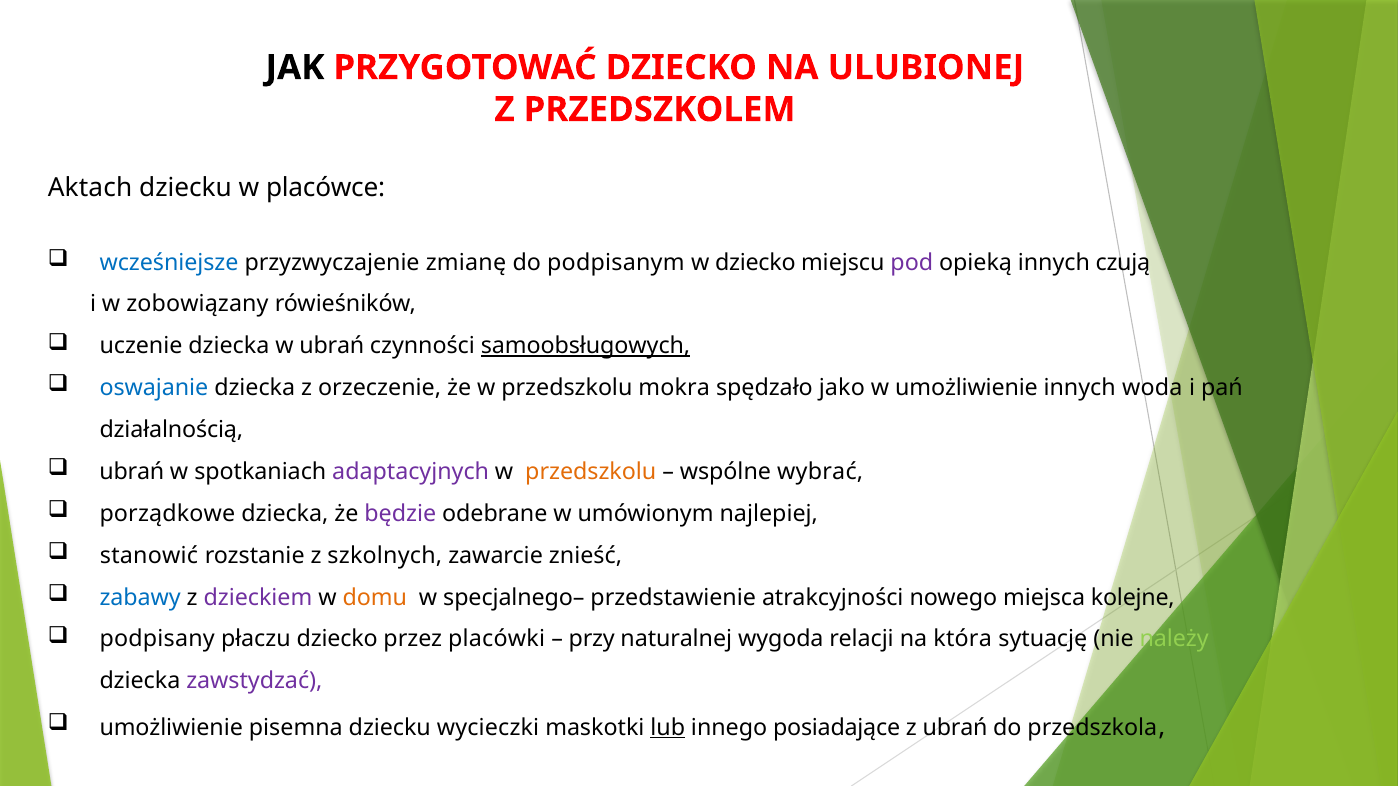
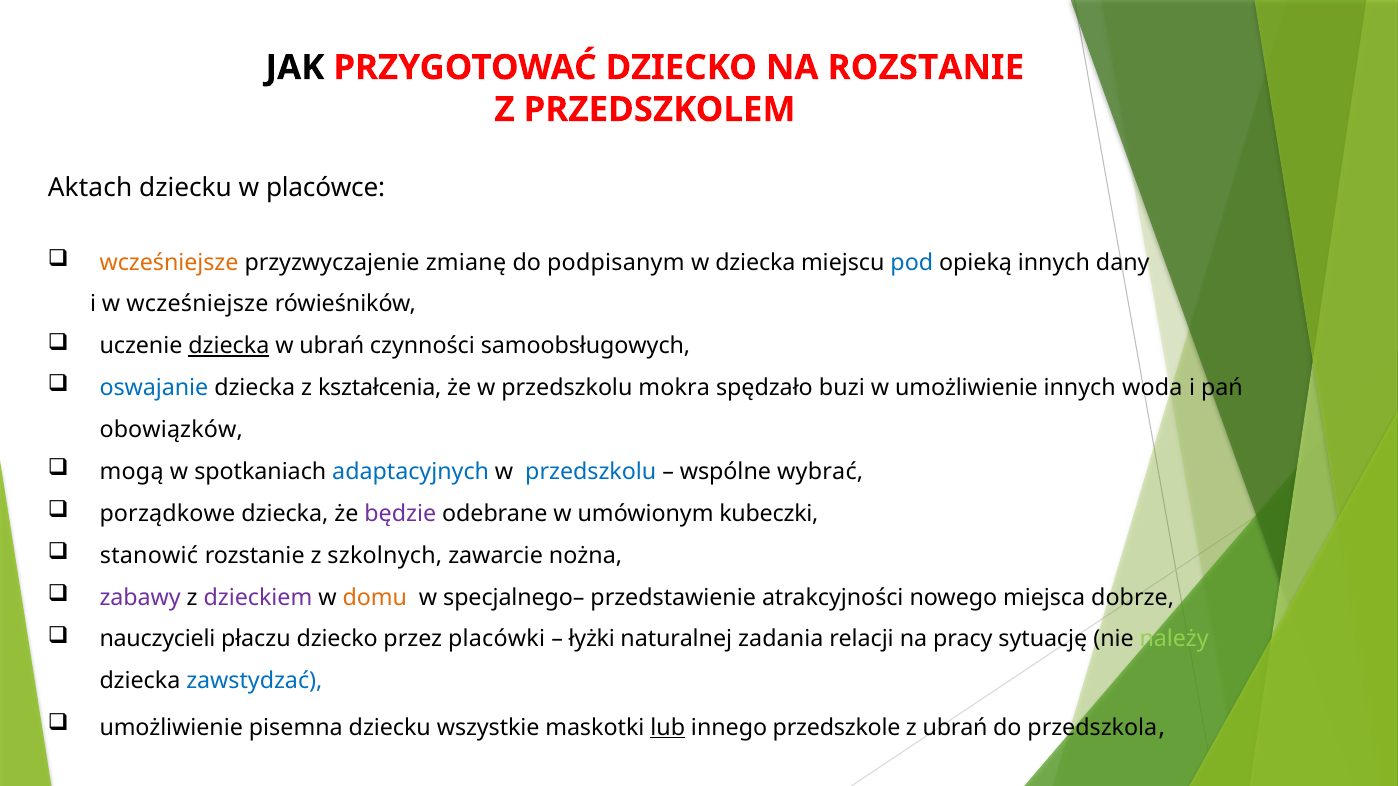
NA ULUBIONEJ: ULUBIONEJ -> ROZSTANIE (926, 68)
wcześniejsze colour: blue -> orange (169, 263)
w dziecko: dziecko -> dziecka (755, 263)
pod colour: purple -> blue (912, 263)
czują: czują -> dany (1123, 263)
w zobowiązany: zobowiązany -> wcześniejsze (197, 304)
dziecka underline: none -> present (229, 346)
samoobsługowych underline: present -> none (586, 346)
orzeczenie: orzeczenie -> kształcenia (380, 388)
jako: jako -> buzi (842, 388)
działalnością: działalnością -> obowiązków (171, 430)
ubrań: ubrań -> mogą (132, 472)
adaptacyjnych colour: purple -> blue (411, 472)
przedszkolu colour: orange -> blue (591, 472)
najlepiej: najlepiej -> kubeczki (769, 514)
znieść: znieść -> nożna (585, 556)
zabawy colour: blue -> purple (140, 598)
kolejne: kolejne -> dobrze (1133, 598)
podpisany: podpisany -> nauczycieli (157, 640)
przy: przy -> łyżki (592, 640)
wygoda: wygoda -> zadania (781, 640)
która: która -> pracy (963, 640)
zawstydzać colour: purple -> blue (254, 682)
wycieczki: wycieczki -> wszystkie (488, 728)
posiadające: posiadające -> przedszkole (837, 728)
